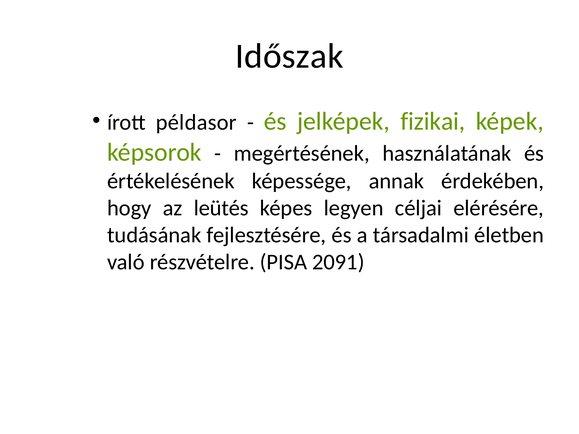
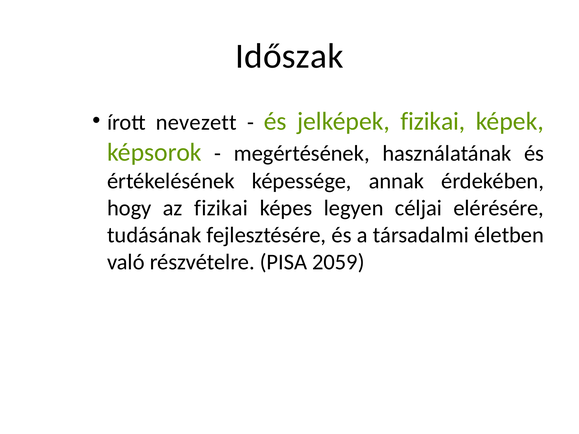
példasor: példasor -> nevezett (196, 123)
az leütés: leütés -> fizikai (221, 208)
2091: 2091 -> 2059 (338, 262)
